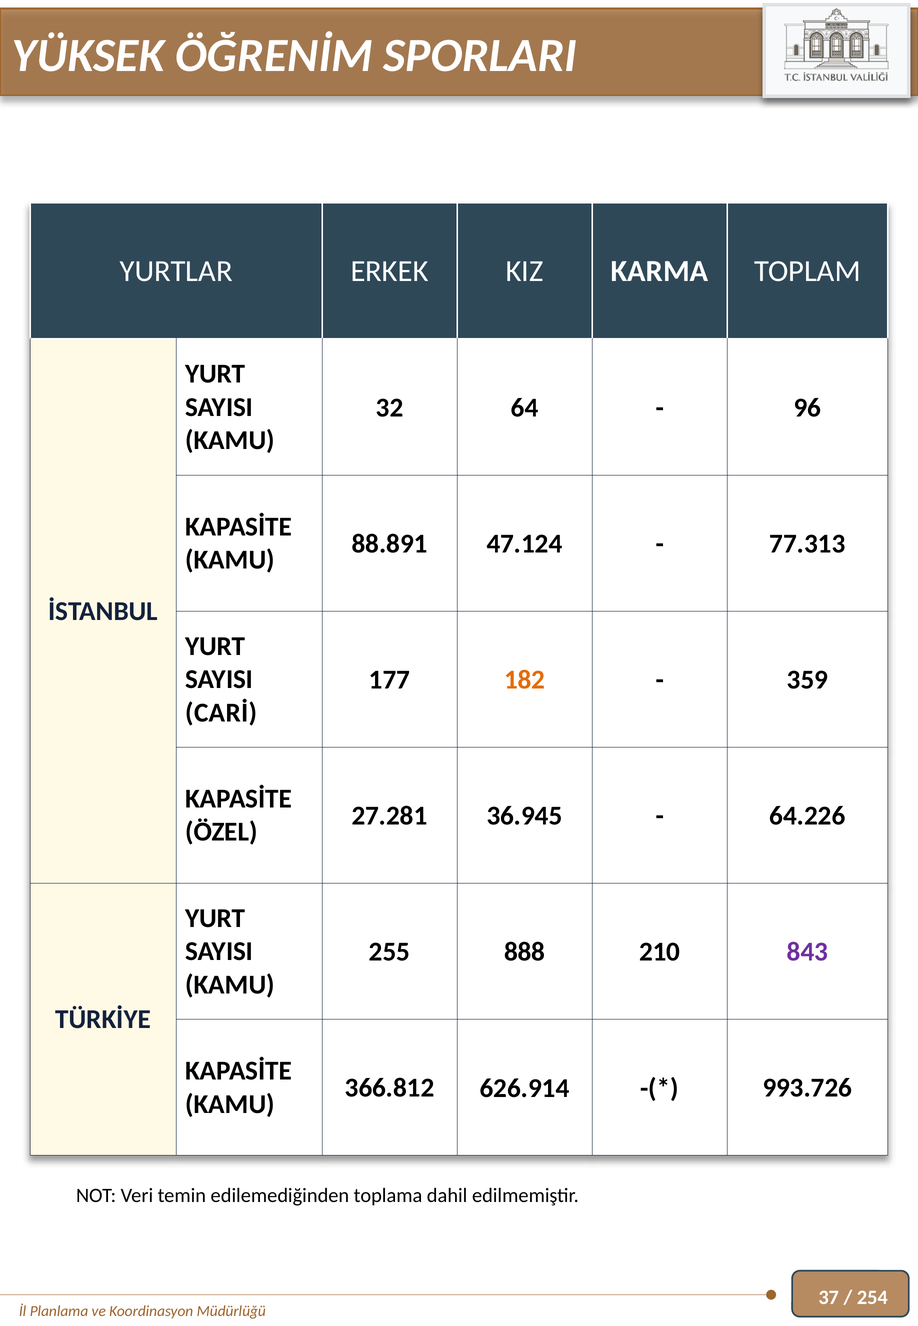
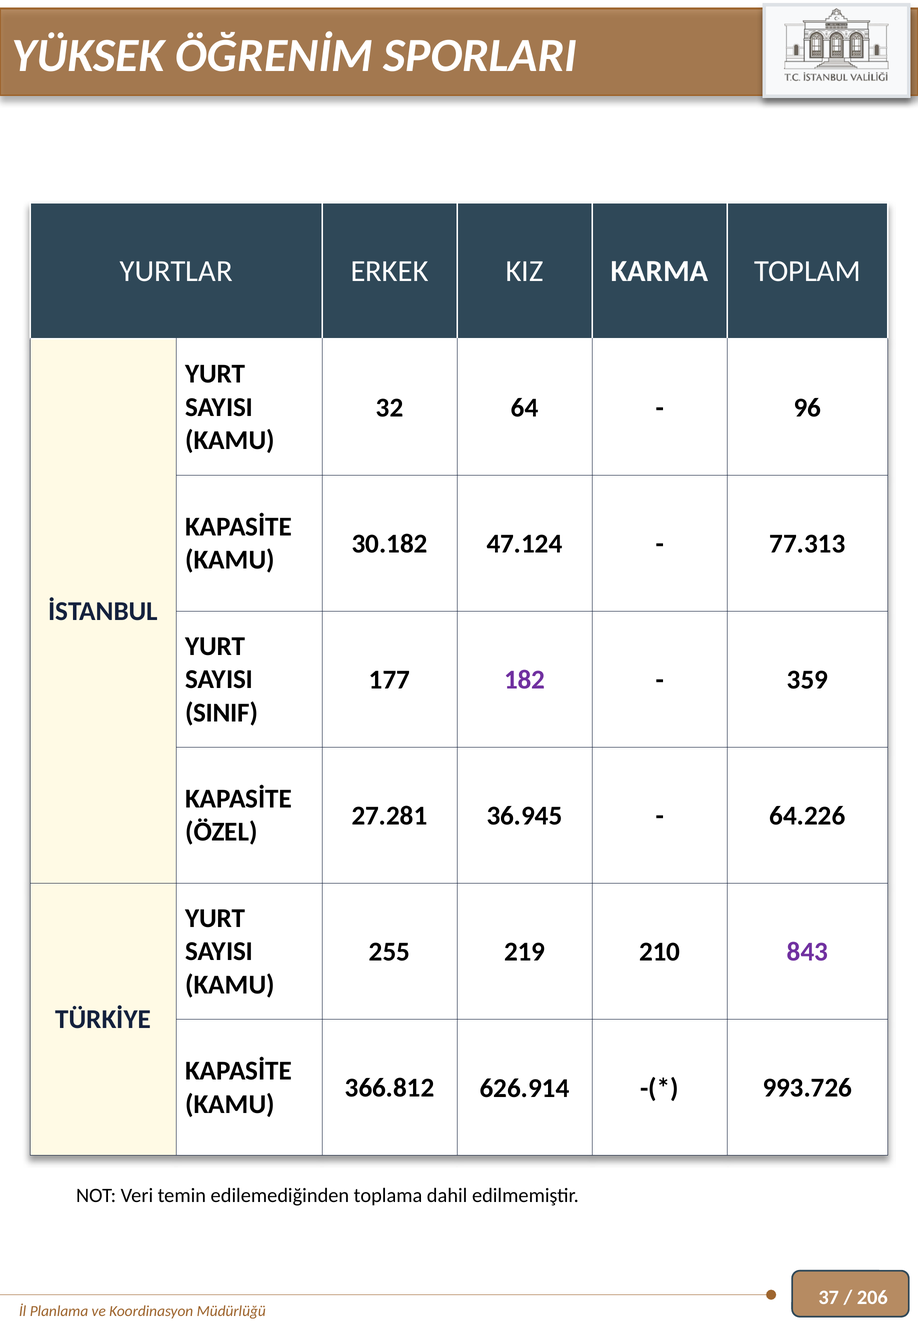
88.891: 88.891 -> 30.182 (390, 544)
182 colour: orange -> purple (525, 680)
CARİ: CARİ -> SINIF (222, 713)
888: 888 -> 219 (525, 952)
254: 254 -> 206 (872, 1297)
